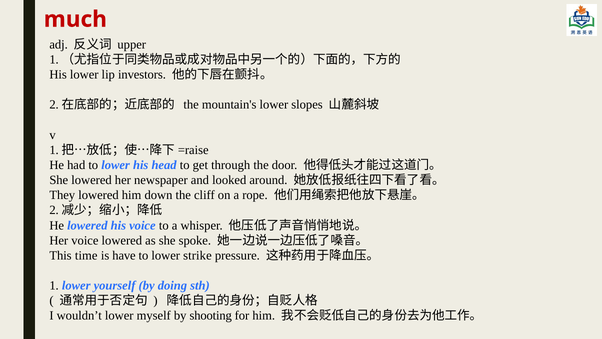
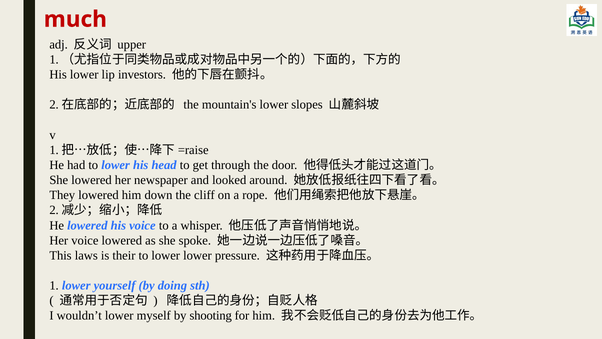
time: time -> laws (86, 255)
have: have -> their (124, 255)
lower strike: strike -> lower (198, 255)
